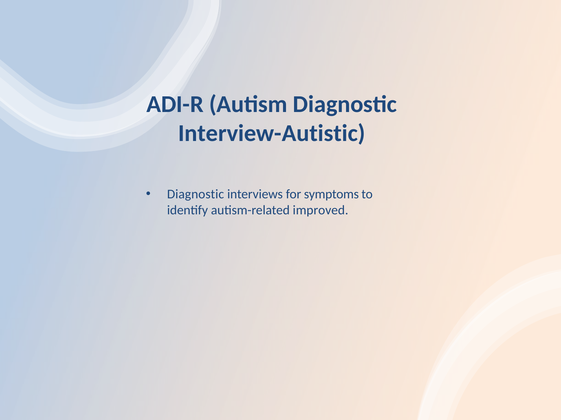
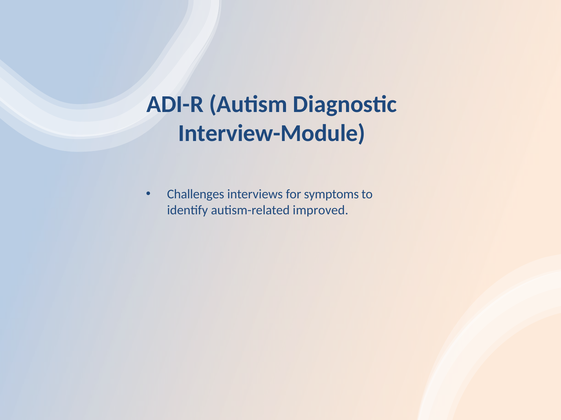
Interview-Autistic: Interview-Autistic -> Interview-Module (272, 133)
Diagnostic: Diagnostic -> Challenges (196, 194)
